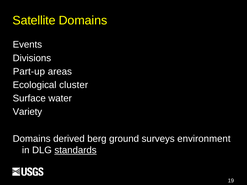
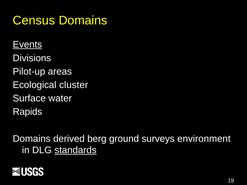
Satellite: Satellite -> Census (34, 20)
Events underline: none -> present (27, 45)
Part-up: Part-up -> Pilot-up (29, 72)
Variety: Variety -> Rapids (27, 112)
